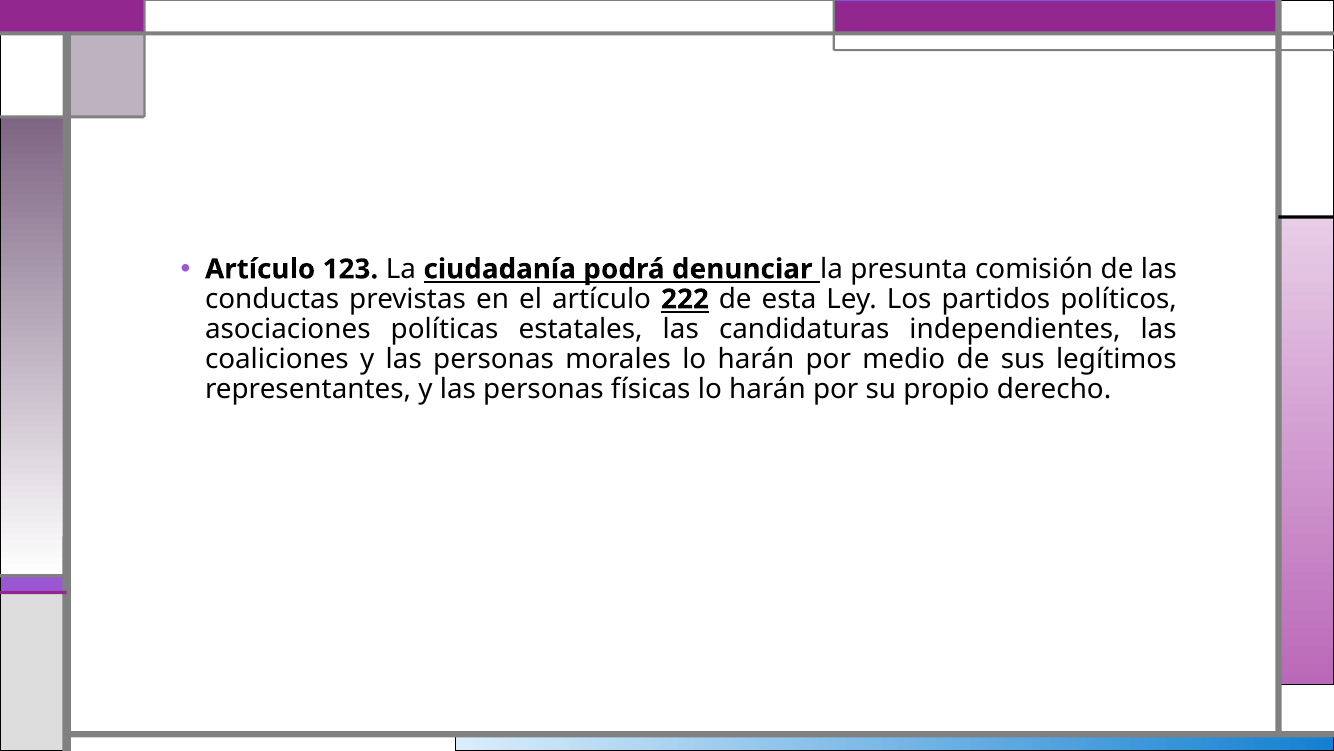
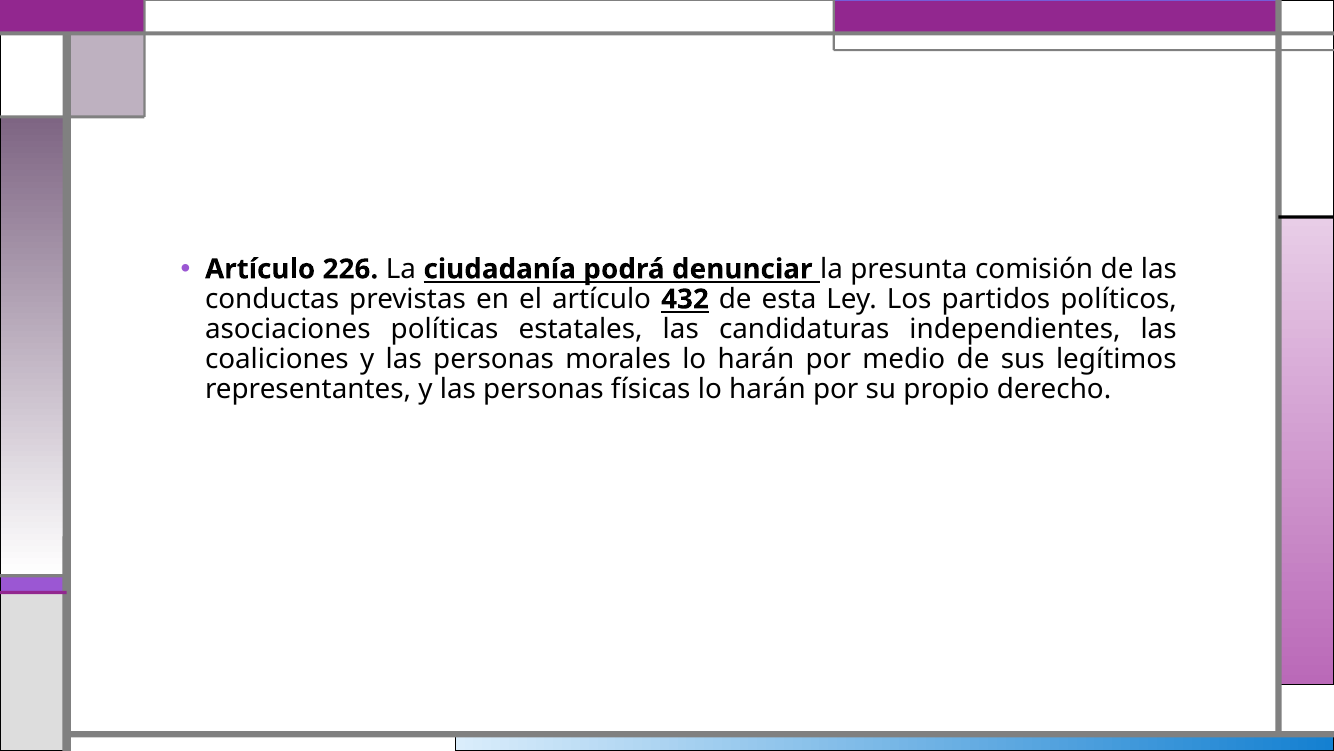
123: 123 -> 226 (350, 269)
222: 222 -> 432 (685, 299)
